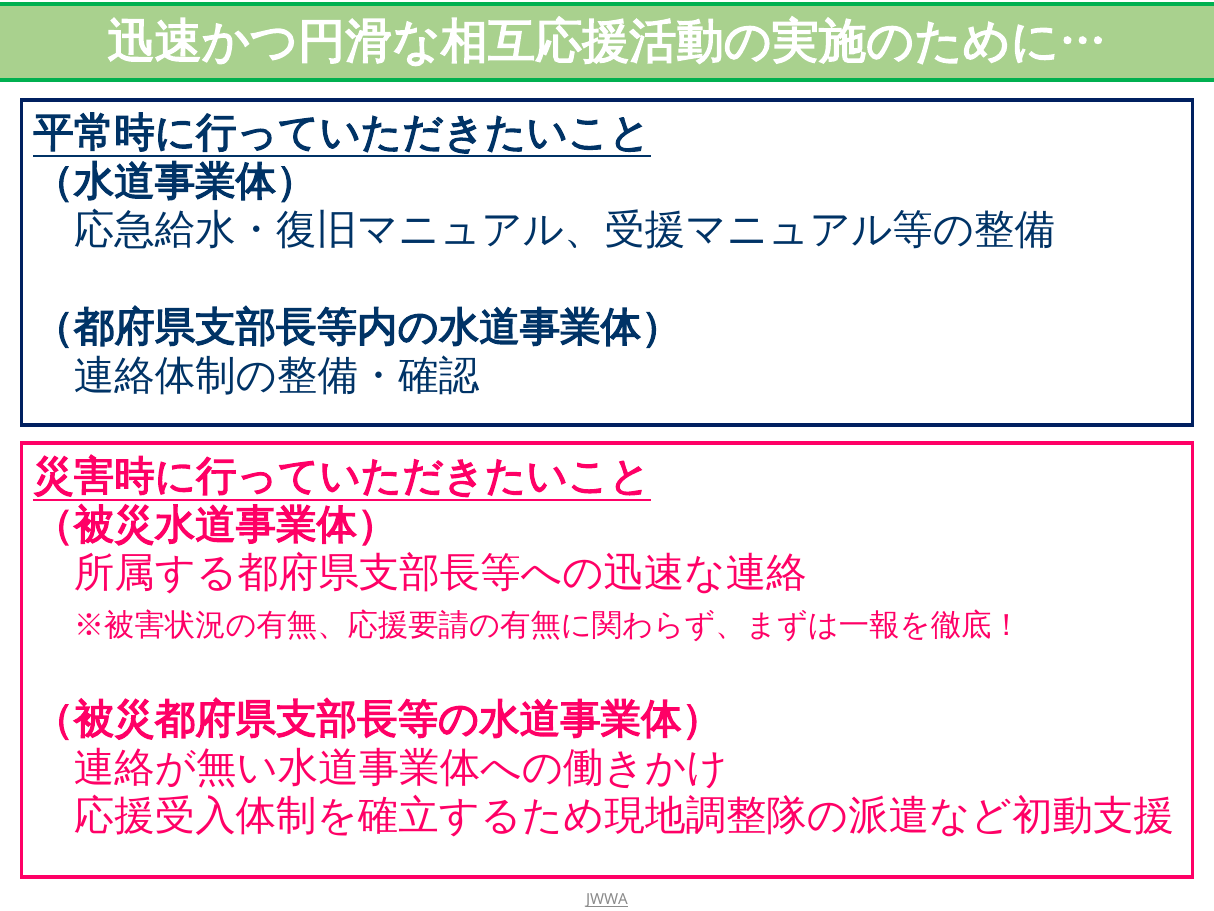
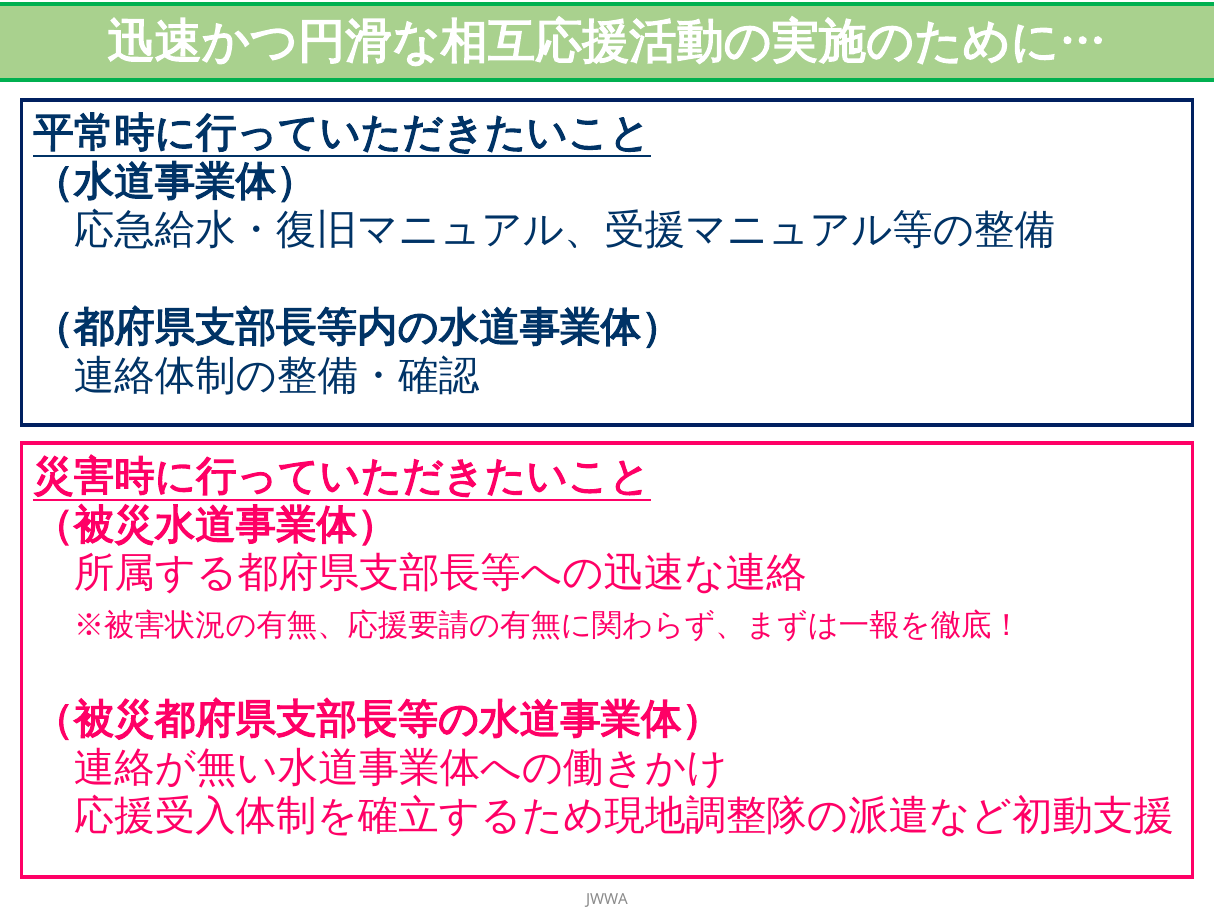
JWWA underline: present -> none (607, 899)
